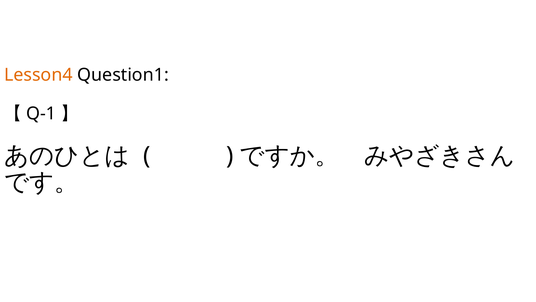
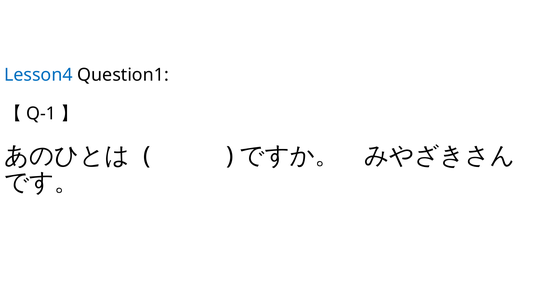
Lesson4 colour: orange -> blue (38, 75)
